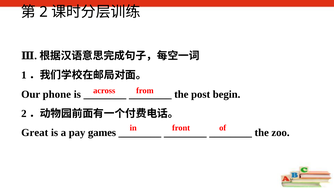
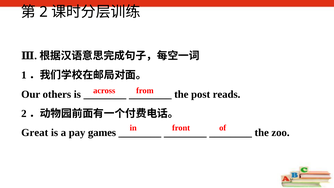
phone: phone -> others (57, 94)
begin: begin -> reads (227, 94)
